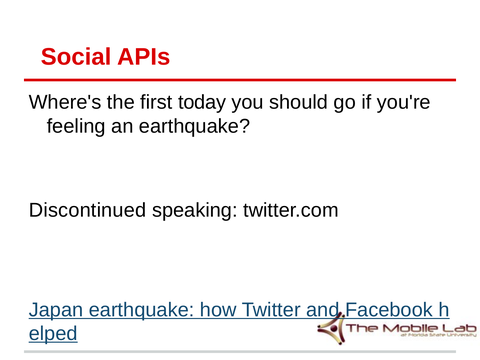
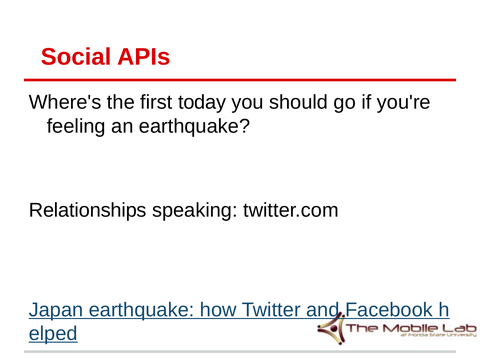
Discontinued: Discontinued -> Relationships (88, 210)
